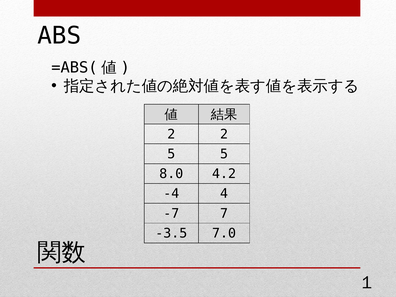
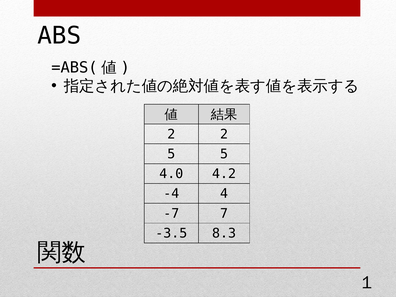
8.0: 8.0 -> 4.0 (171, 174)
7.0: 7.0 -> 8.3 (224, 233)
